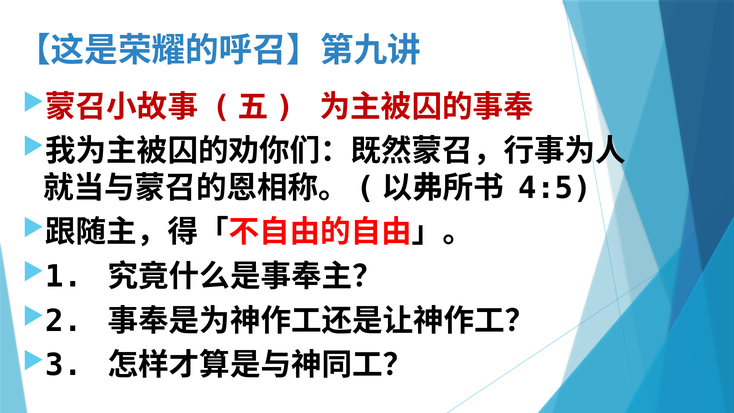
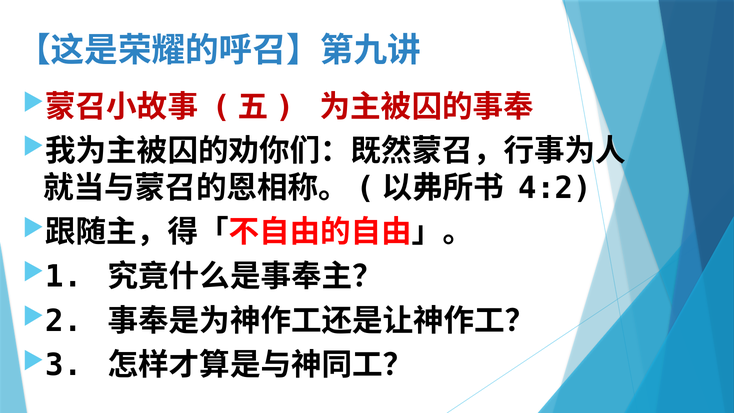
4:5: 4:5 -> 4:2 (555, 188)
